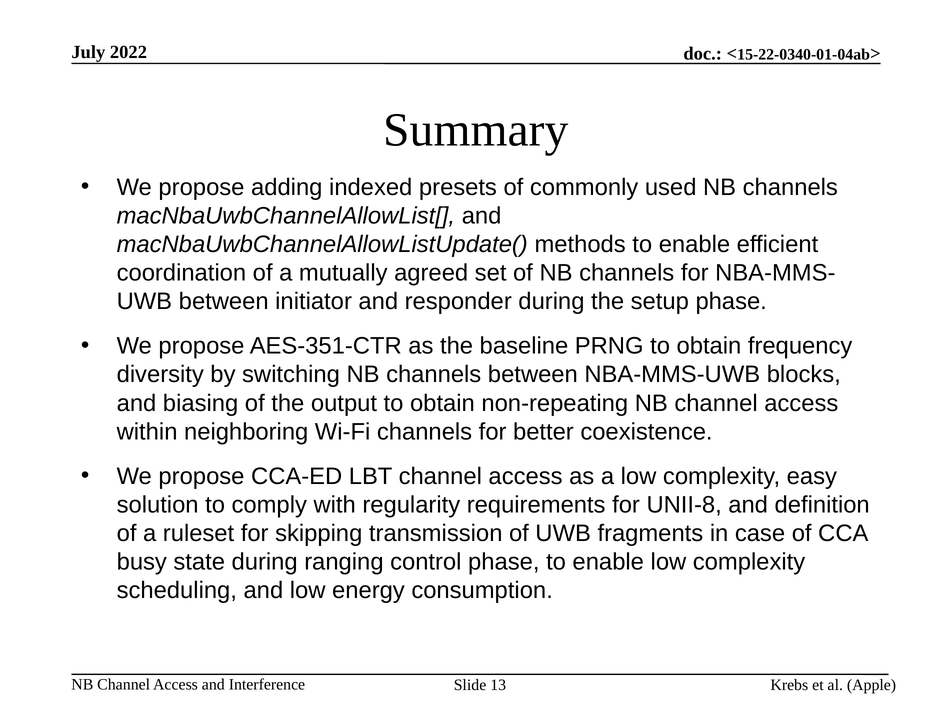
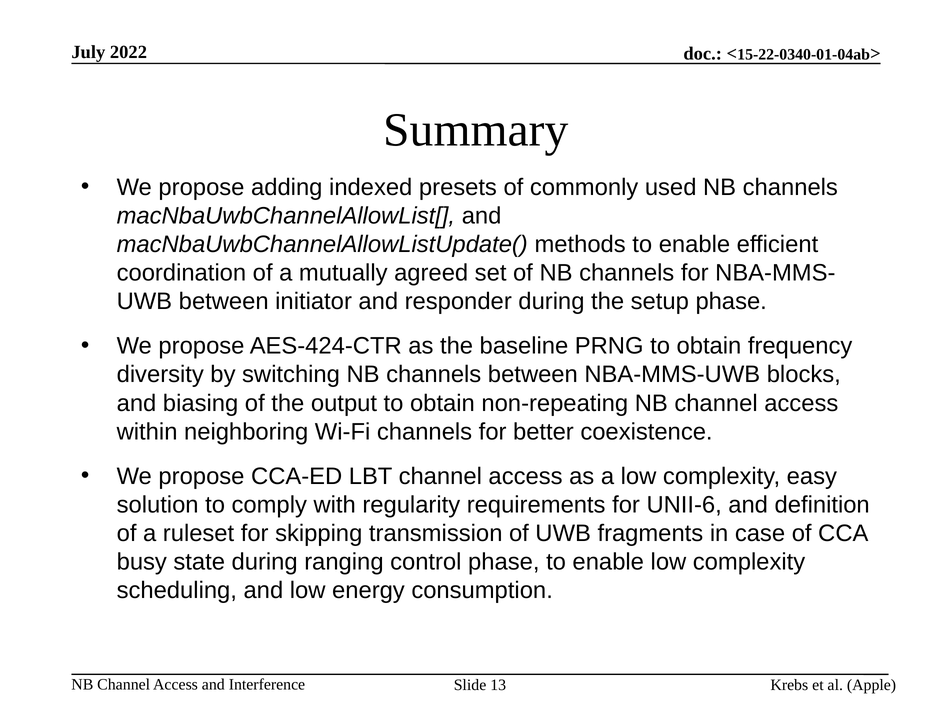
AES-351-CTR: AES-351-CTR -> AES-424-CTR (326, 346)
UNII-8: UNII-8 -> UNII-6 (684, 505)
